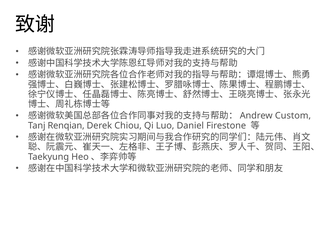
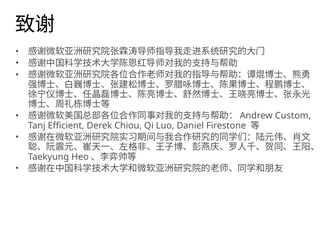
Renqian: Renqian -> Efficient (66, 126)
